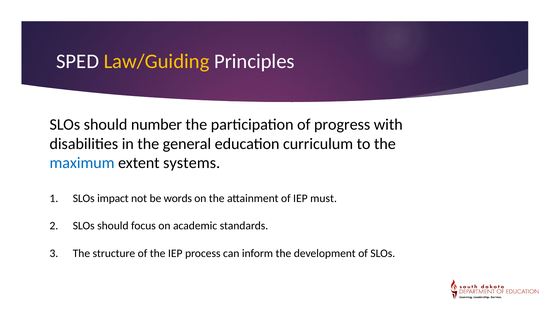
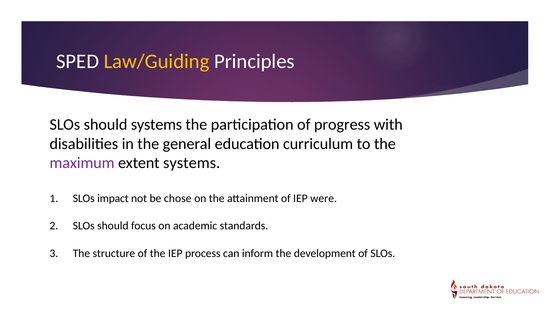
should number: number -> systems (156, 125)
maximum colour: blue -> purple (82, 163)
words: words -> chose (178, 199)
must: must -> were (324, 199)
